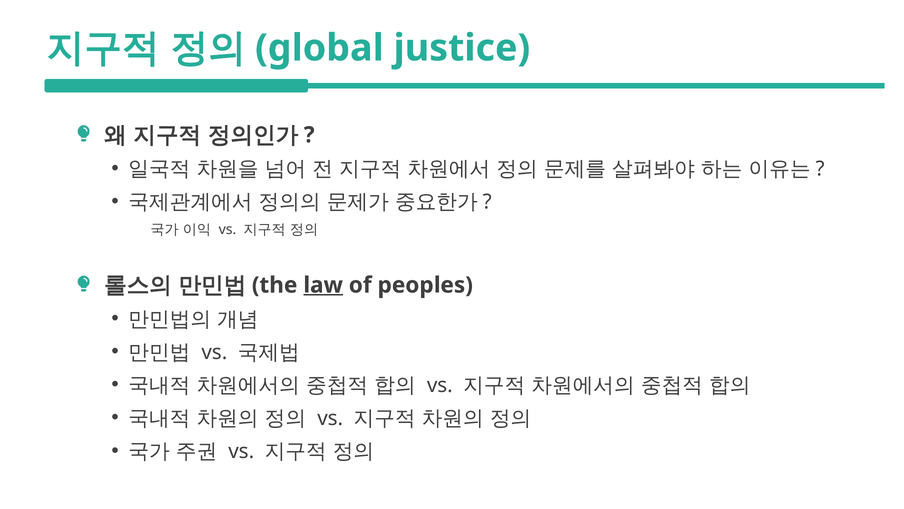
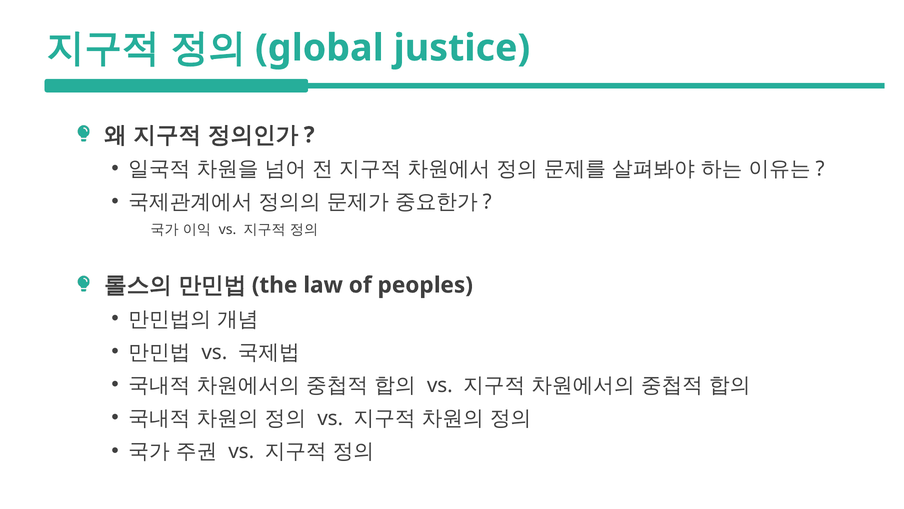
law underline: present -> none (323, 285)
